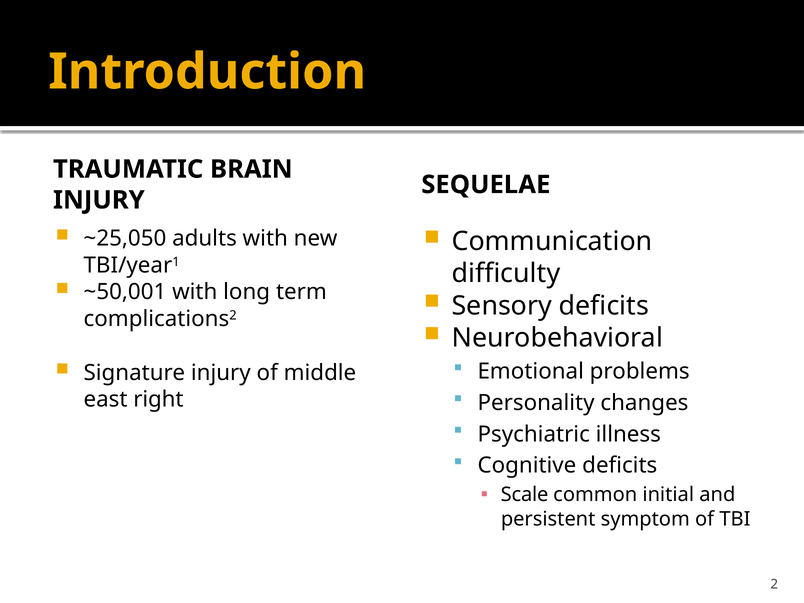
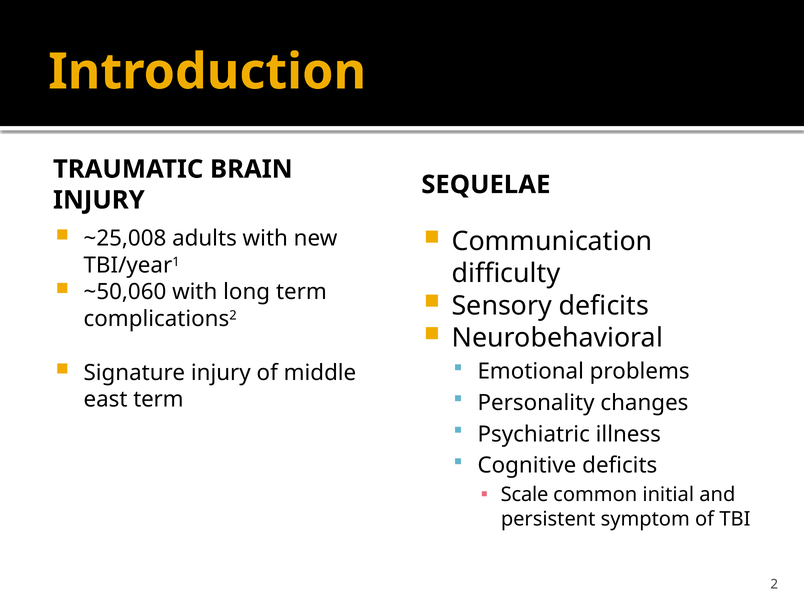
~25,050: ~25,050 -> ~25,008 (125, 238)
~50,001: ~50,001 -> ~50,060 (125, 292)
east right: right -> term (158, 399)
